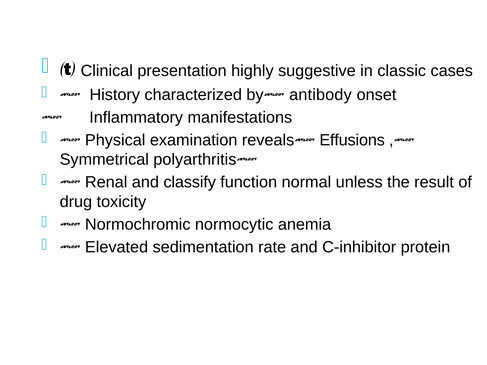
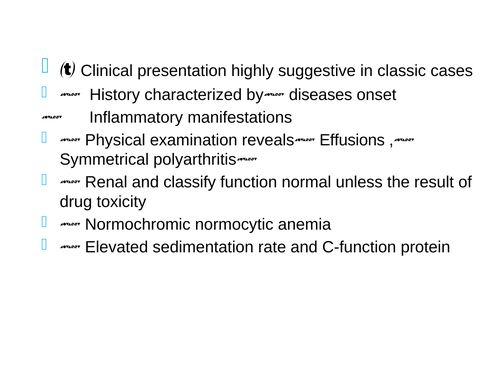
antibody: antibody -> diseases (321, 95)
C-inhibitor: C-inhibitor -> C-function (359, 247)
